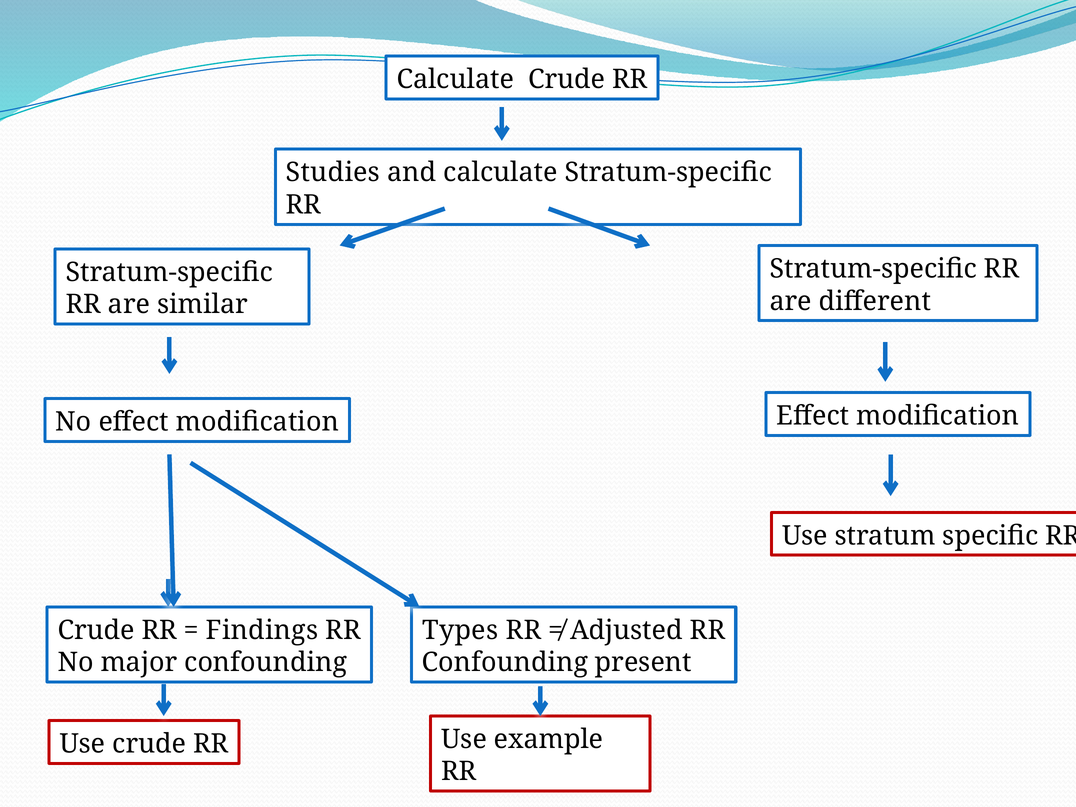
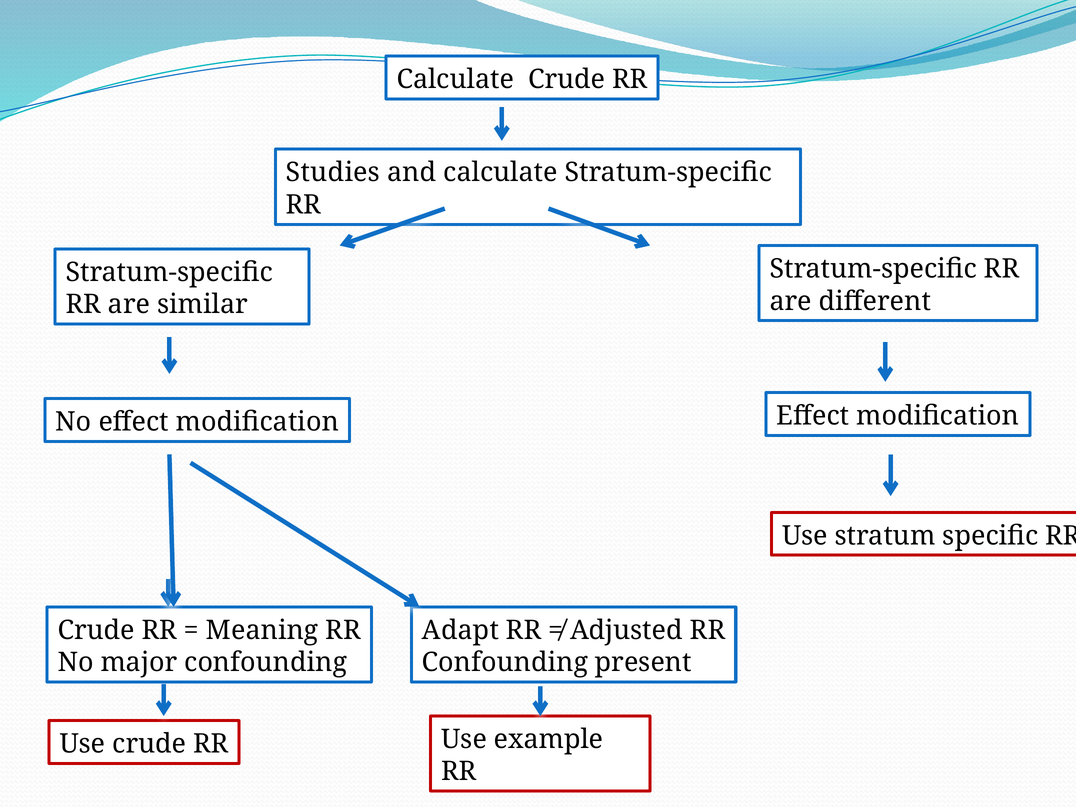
Findings: Findings -> Meaning (262, 630)
Types: Types -> Adapt (460, 630)
